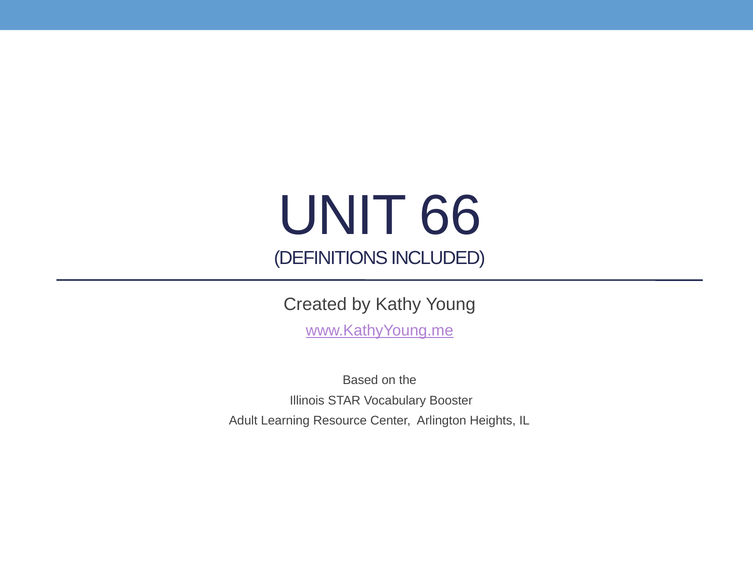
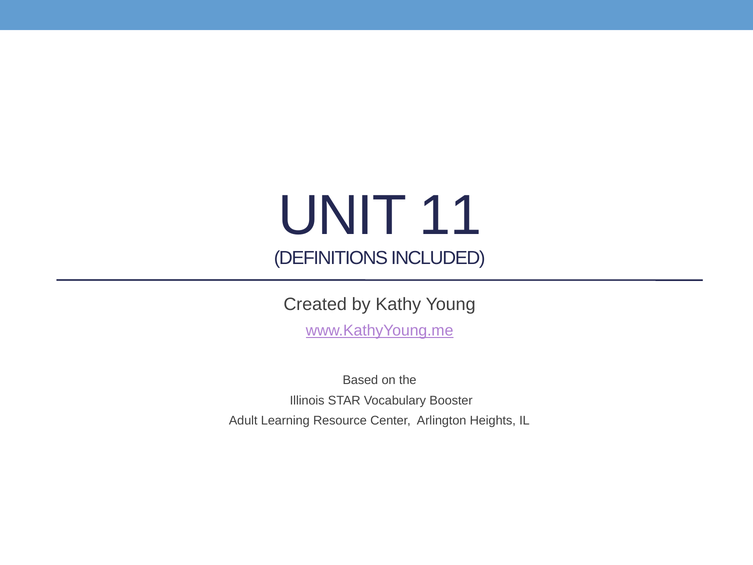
66: 66 -> 11 (450, 215)
